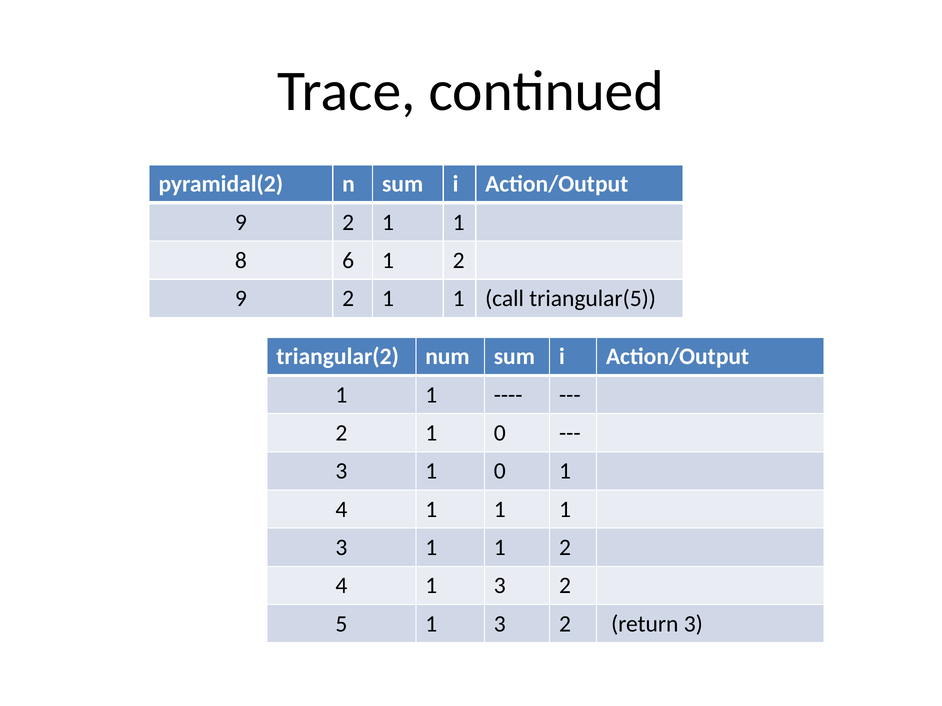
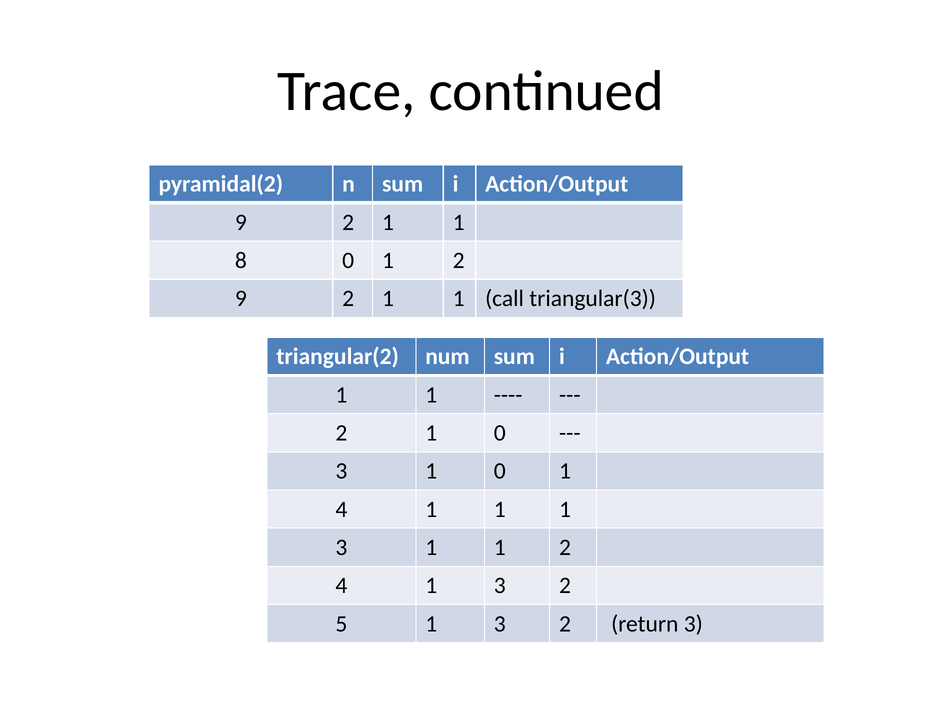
8 6: 6 -> 0 (348, 261)
triangular(5: triangular(5 -> triangular(3 (593, 299)
